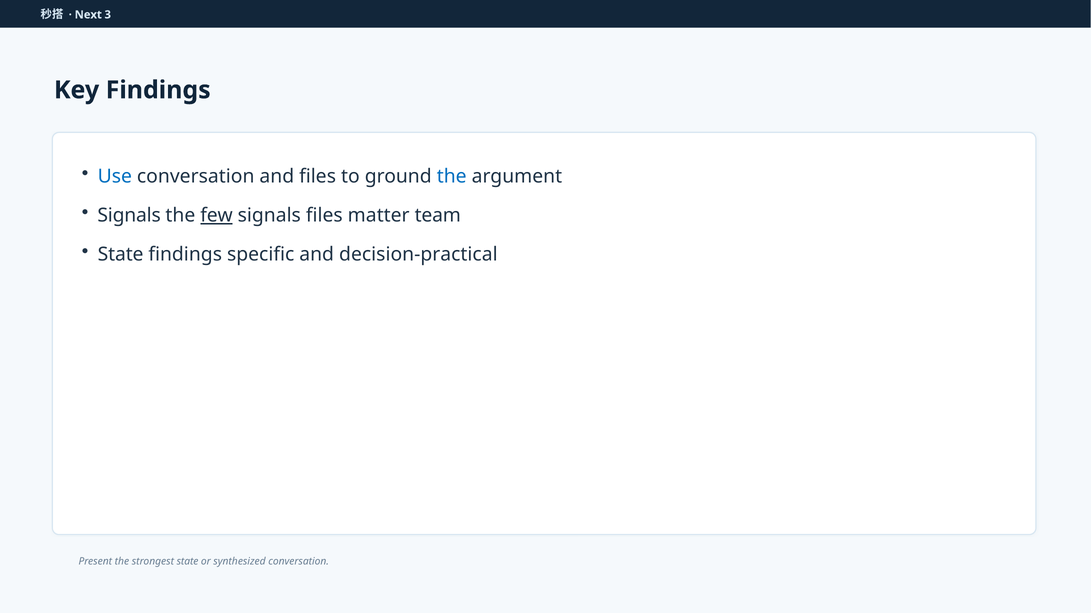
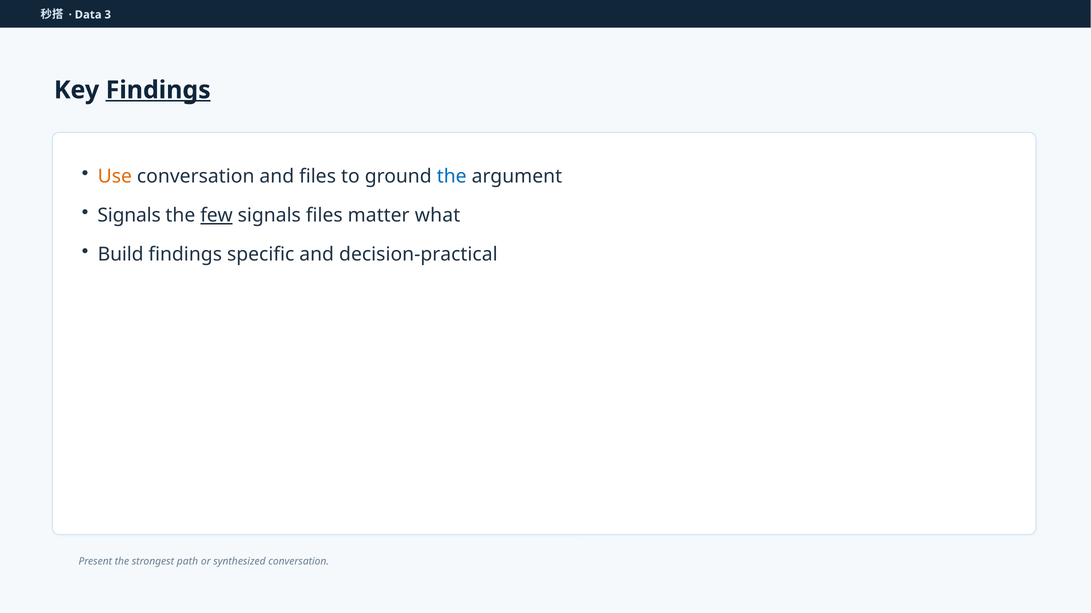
Next: Next -> Data (88, 15)
Findings underline: none -> present (158, 90)
Use colour: blue -> orange (115, 177)
team: team -> what (438, 216)
State: State -> Build (121, 255)
strongest state: state -> path (187, 562)
